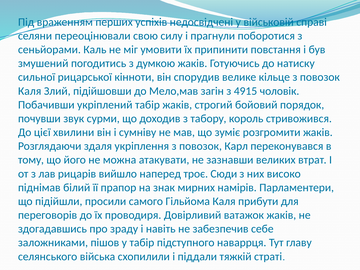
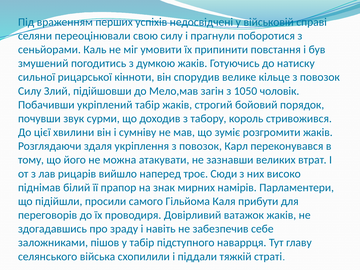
Каля: Каля -> Силу (30, 91)
4915: 4915 -> 1050 (245, 91)
